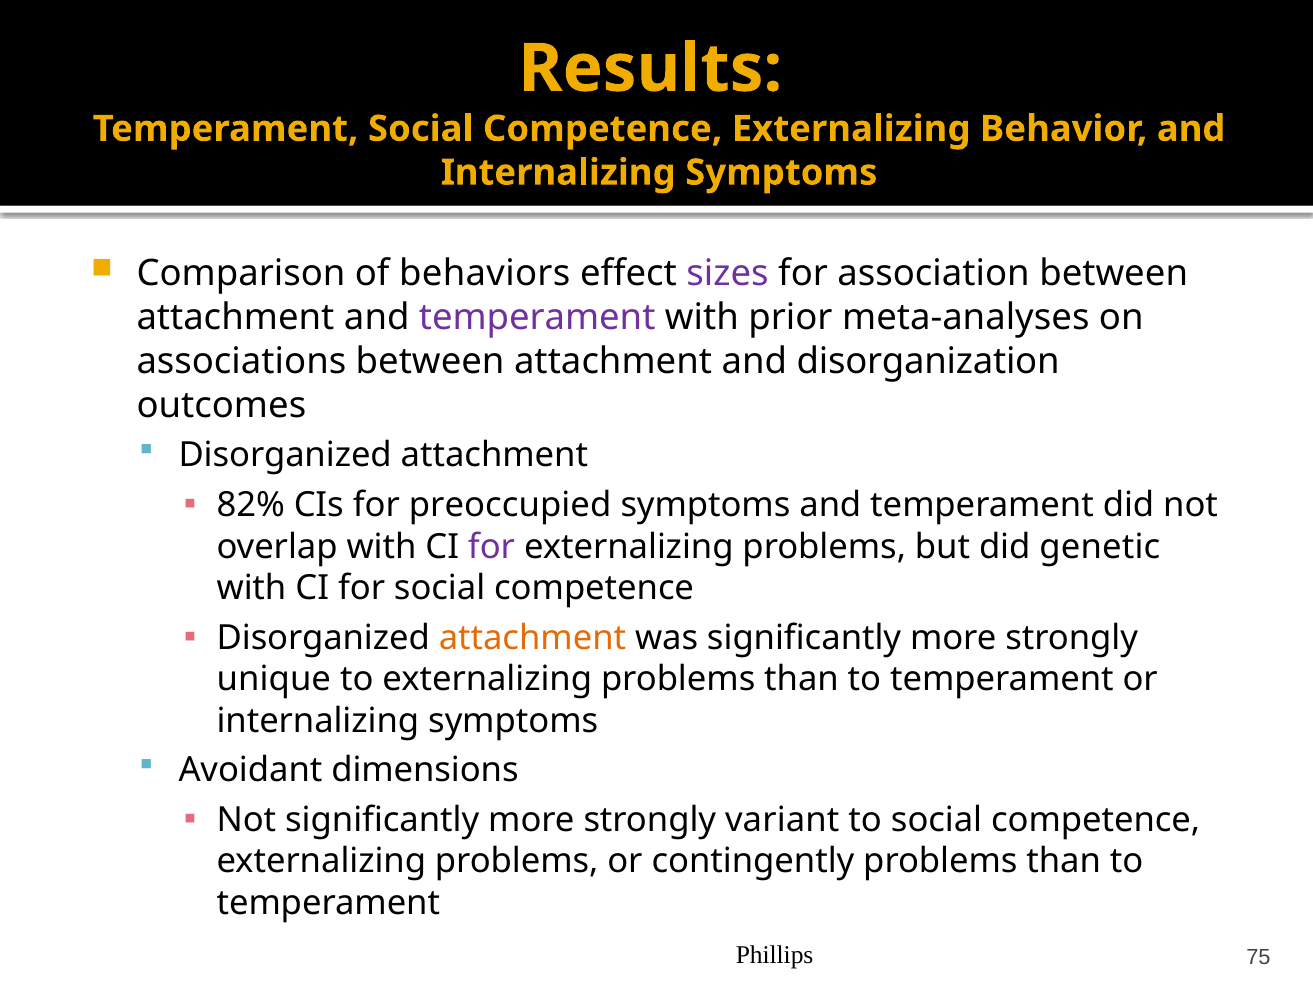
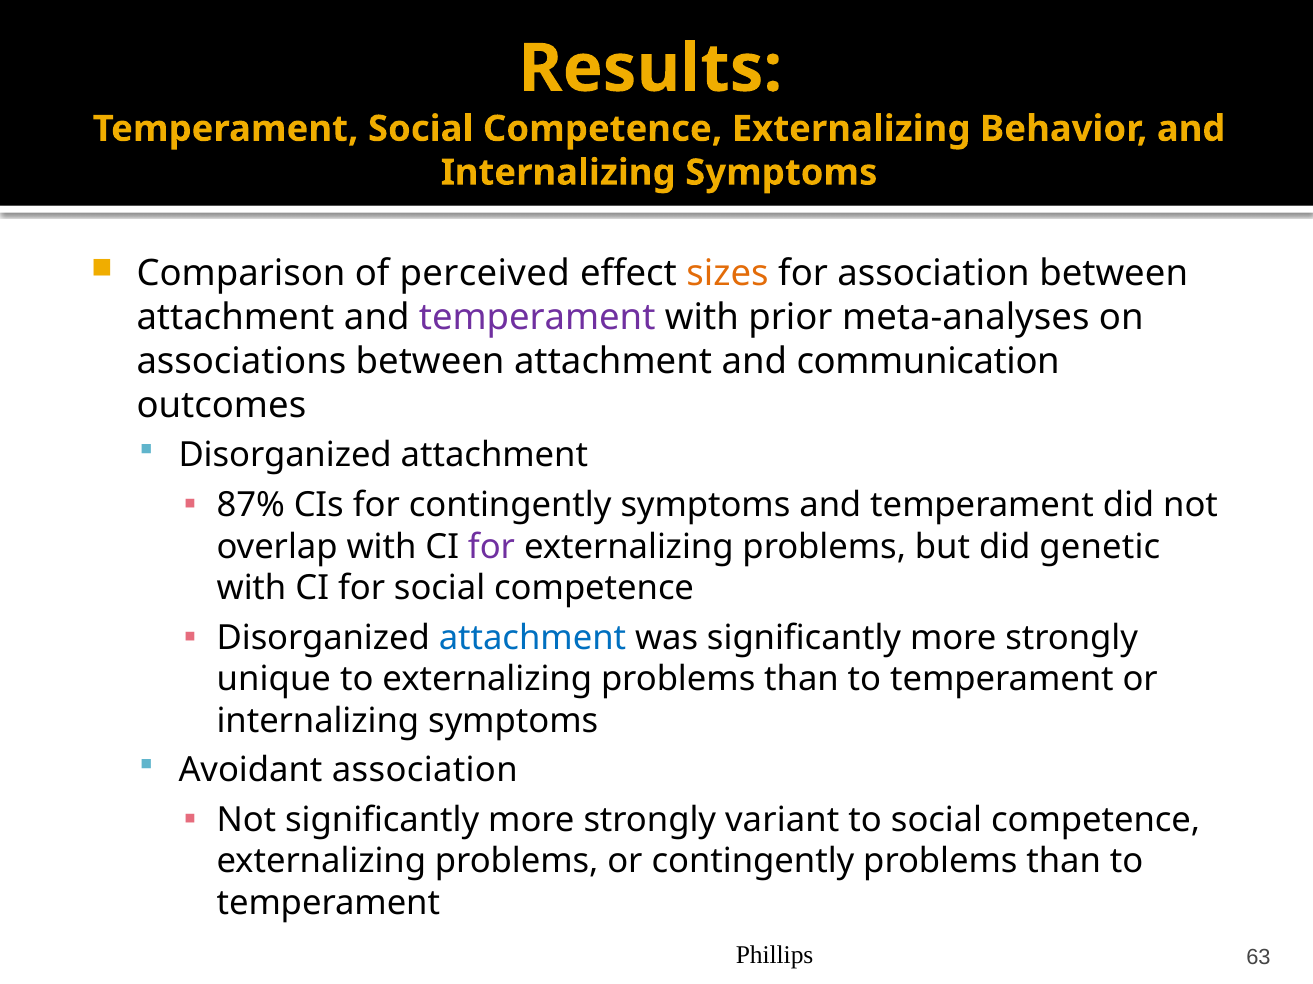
behaviors: behaviors -> perceived (485, 274)
sizes colour: purple -> orange (728, 274)
disorganization: disorganization -> communication (928, 362)
82%: 82% -> 87% (251, 505)
for preoccupied: preoccupied -> contingently (510, 505)
attachment colour: orange -> blue (532, 638)
Avoidant dimensions: dimensions -> association (425, 771)
75: 75 -> 63 (1258, 958)
